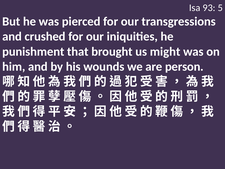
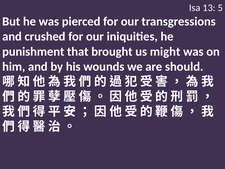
93: 93 -> 13 (209, 8)
person: person -> should (184, 66)
